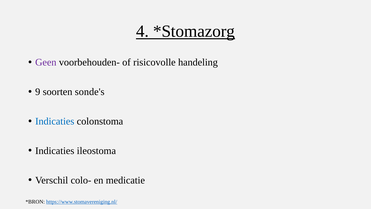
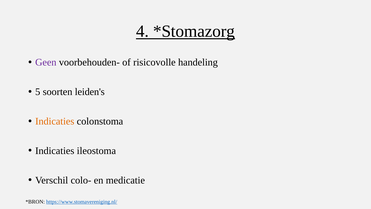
9: 9 -> 5 (38, 92)
sonde's: sonde's -> leiden's (90, 92)
Indicaties colour: blue -> orange (55, 121)
